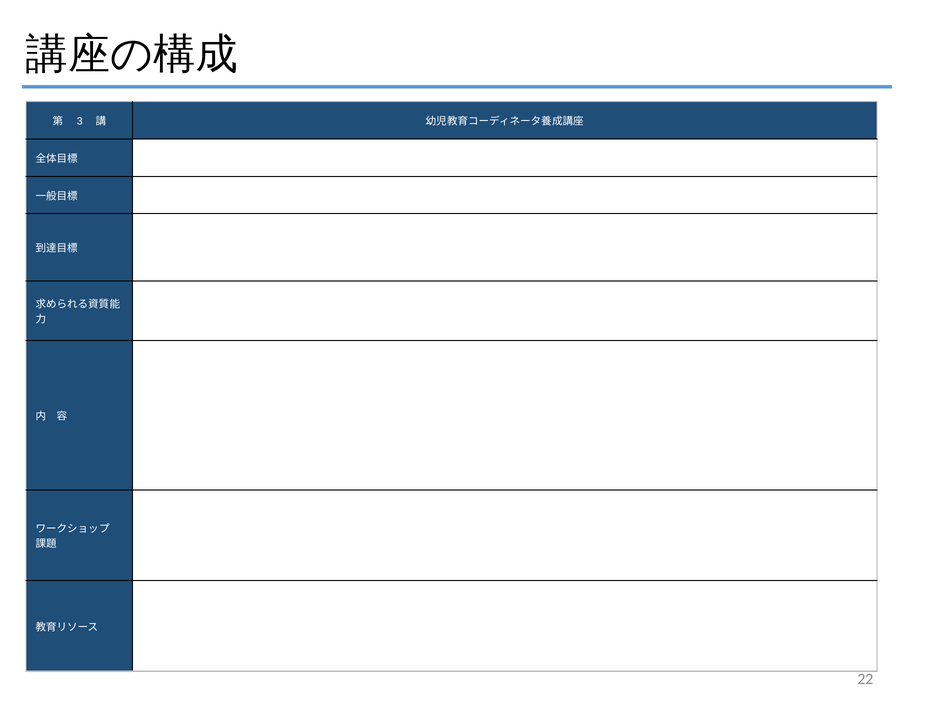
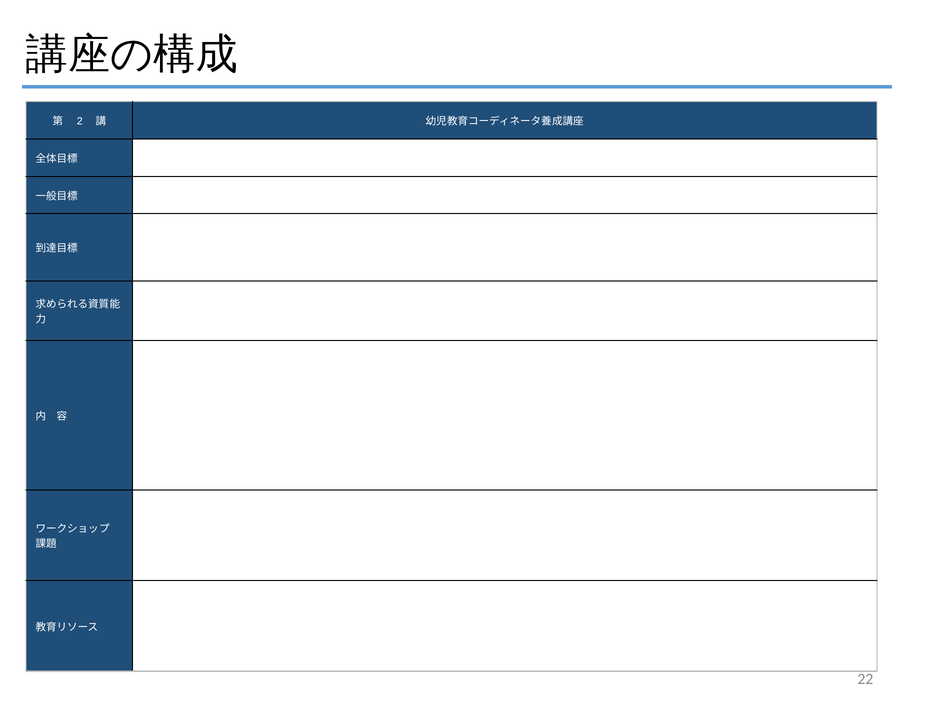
3: 3 -> 2 (80, 121)
